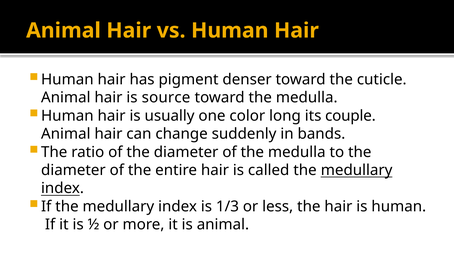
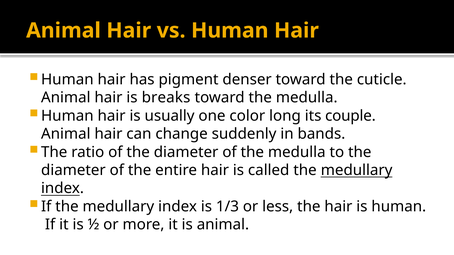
source: source -> breaks (166, 98)
